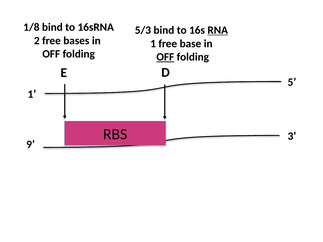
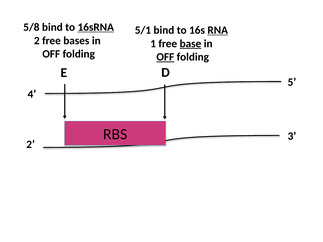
1/8: 1/8 -> 5/8 (31, 27)
16sRNA underline: none -> present (96, 27)
5/3: 5/3 -> 5/1 (143, 30)
base underline: none -> present (190, 44)
1: 1 -> 4 (32, 94)
9: 9 -> 2 (31, 145)
